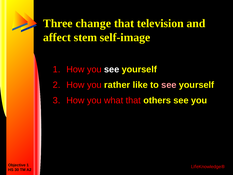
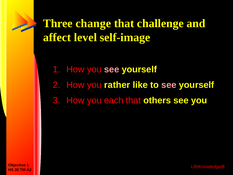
television: television -> challenge (160, 23)
stem: stem -> level (85, 37)
see colour: white -> pink (112, 69)
what: what -> each (114, 100)
